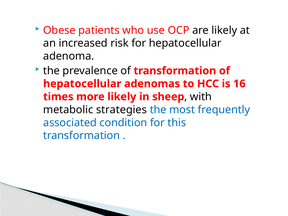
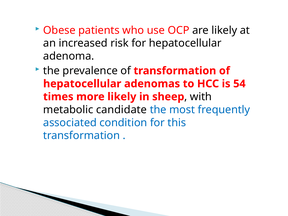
16: 16 -> 54 (239, 84)
strategies: strategies -> candidate (121, 110)
